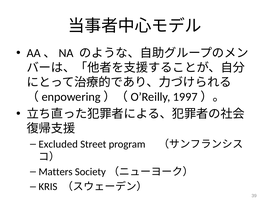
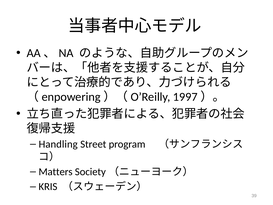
Excluded: Excluded -> Handling (58, 144)
